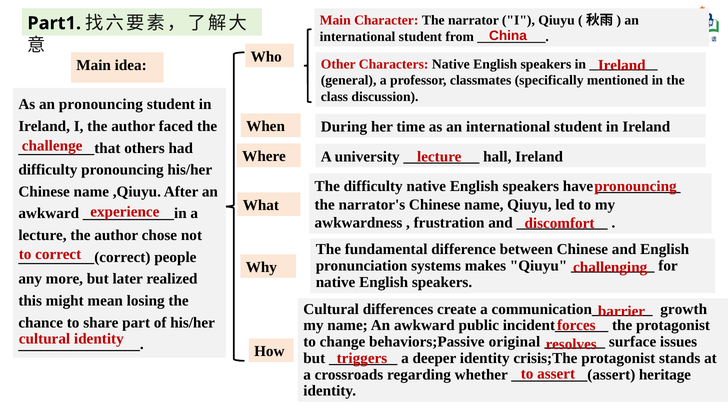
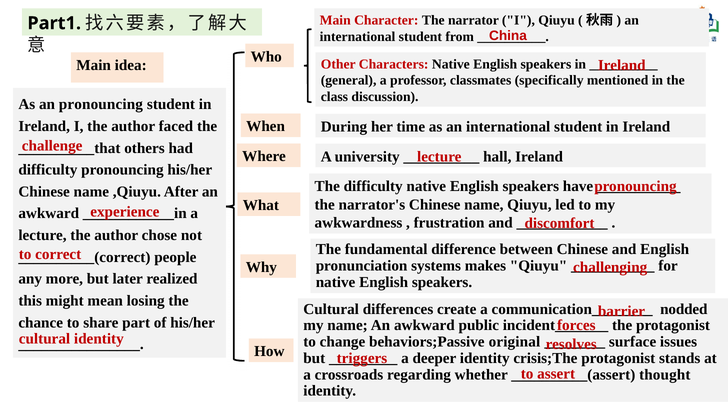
growth: growth -> nodded (684, 309)
heritage: heritage -> thought (665, 375)
